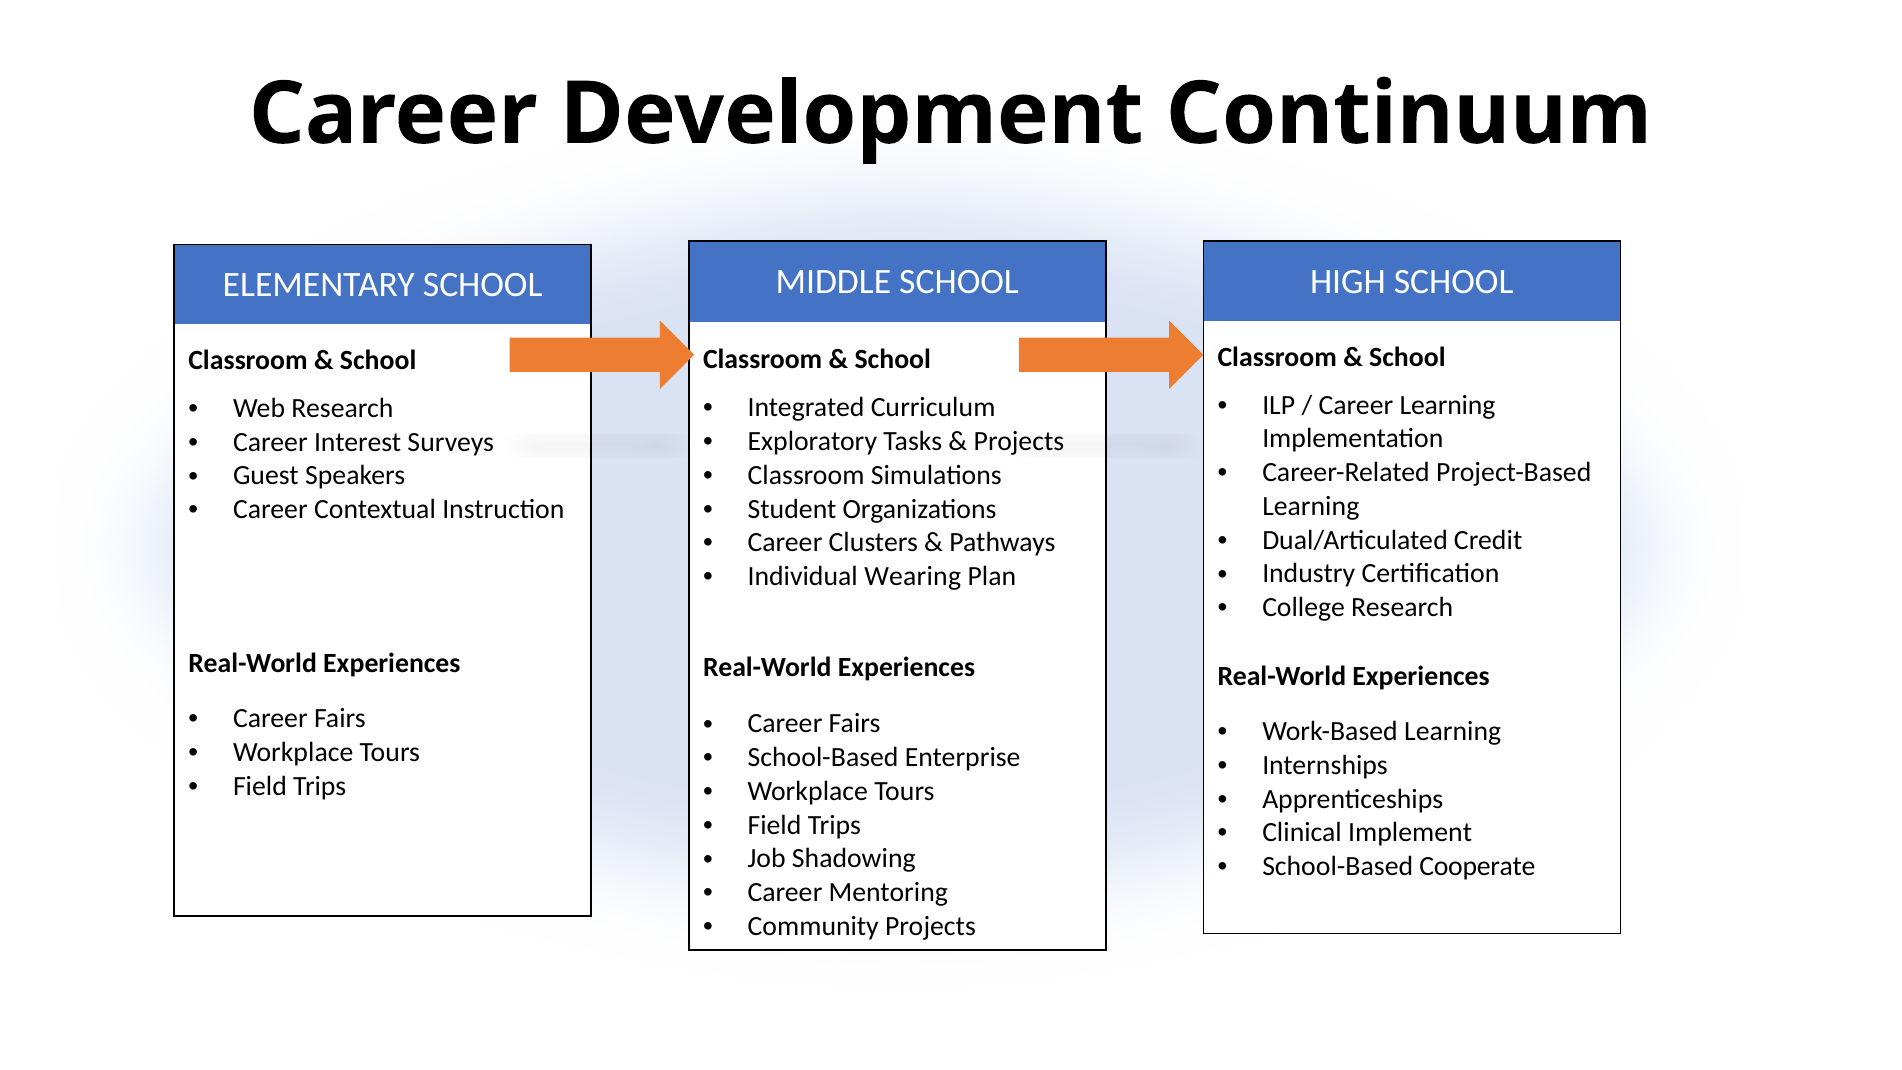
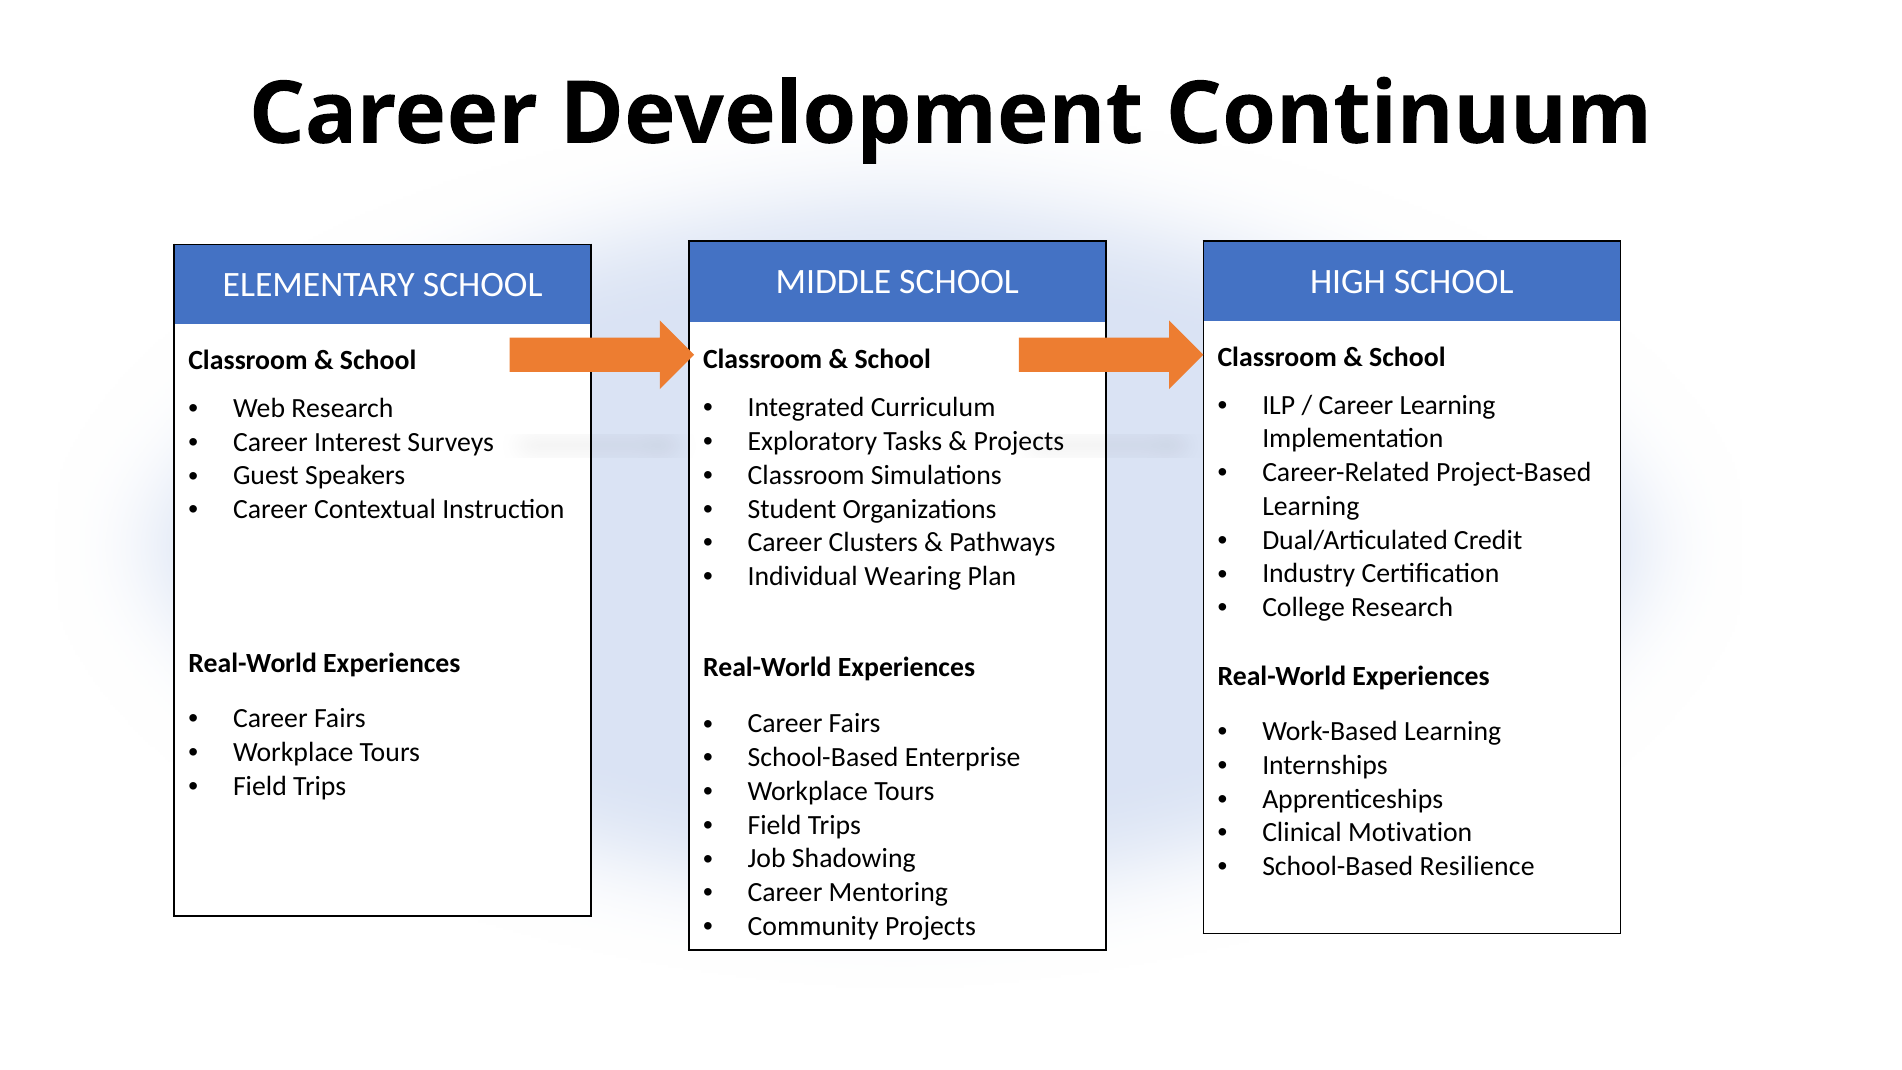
Implement: Implement -> Motivation (1410, 833)
Cooperate: Cooperate -> Resilience (1477, 866)
